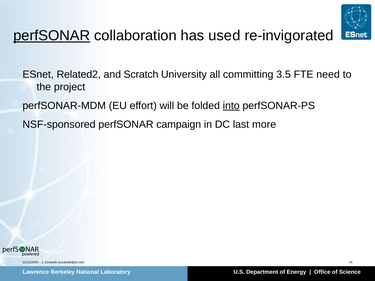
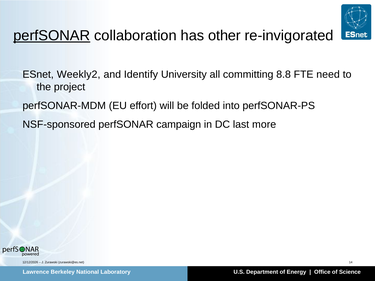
used: used -> other (224, 36)
Related2: Related2 -> Weekly2 (79, 74)
Scratch: Scratch -> Identify (141, 74)
3.5: 3.5 -> 8.8 (284, 74)
into underline: present -> none (231, 106)
